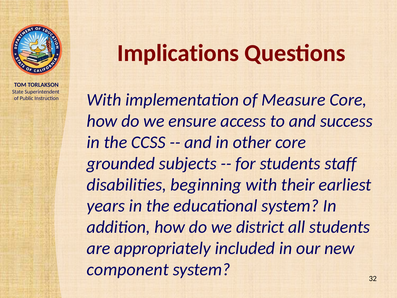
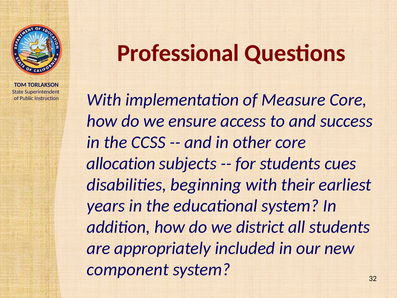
Implications: Implications -> Professional (178, 53)
grounded: grounded -> allocation (121, 163)
staff: staff -> cues (340, 163)
